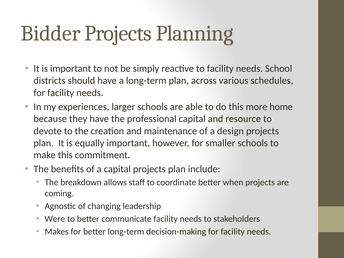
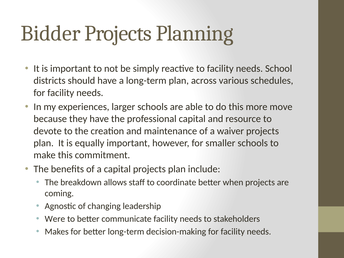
home: home -> move (281, 107)
design: design -> waiver (230, 131)
